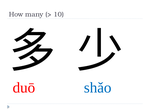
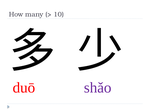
shǎo colour: blue -> purple (98, 88)
